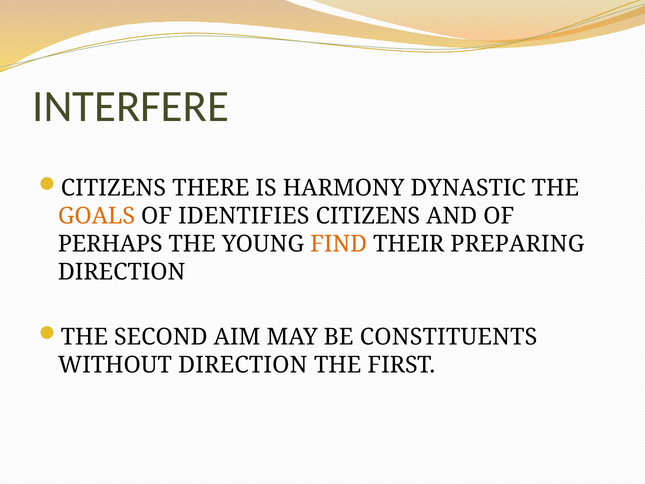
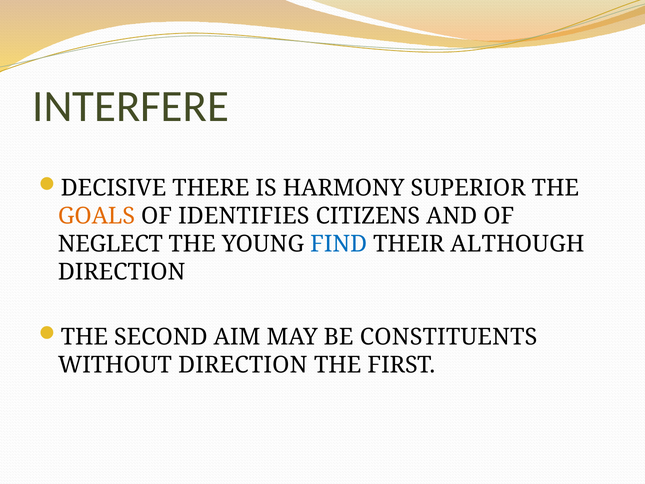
CITIZENS: CITIZENS -> DECISIVE (114, 188)
DYNASTIC: DYNASTIC -> SUPERIOR (468, 188)
PERHAPS: PERHAPS -> NEGLECT (110, 244)
FIND colour: orange -> blue (339, 244)
PREPARING: PREPARING -> ALTHOUGH (517, 244)
